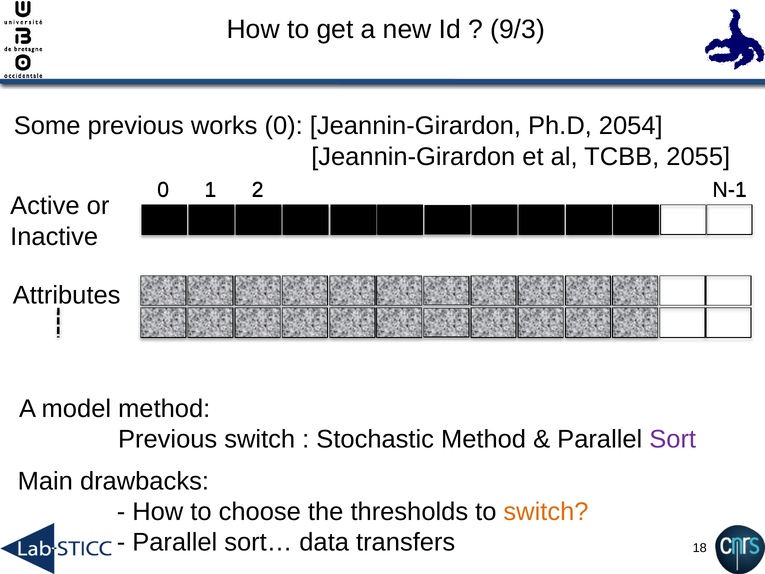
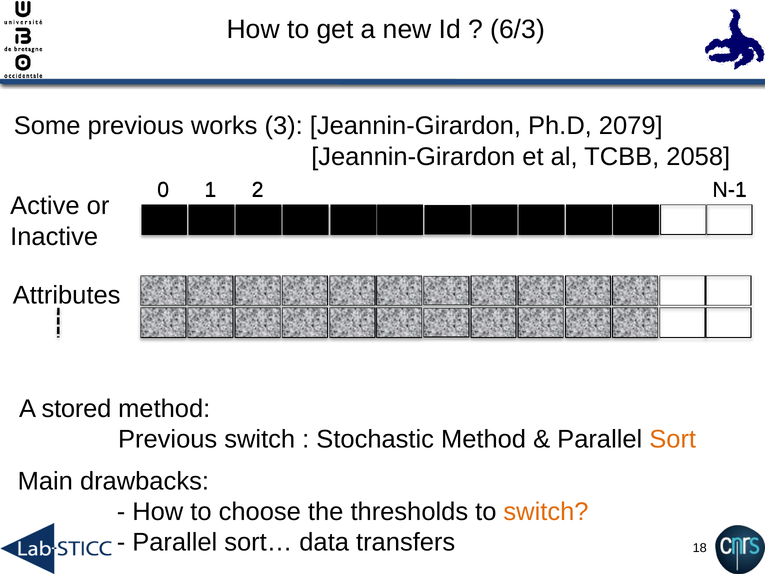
9/3: 9/3 -> 6/3 (518, 29)
works 0: 0 -> 3 (284, 126)
2054: 2054 -> 2079 (631, 126)
2055: 2055 -> 2058 (698, 157)
model: model -> stored (76, 409)
Sort colour: purple -> orange (673, 439)
